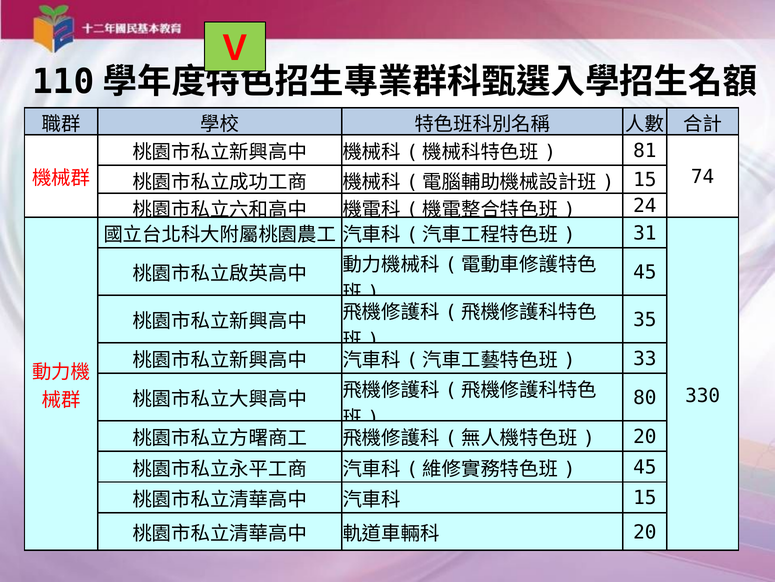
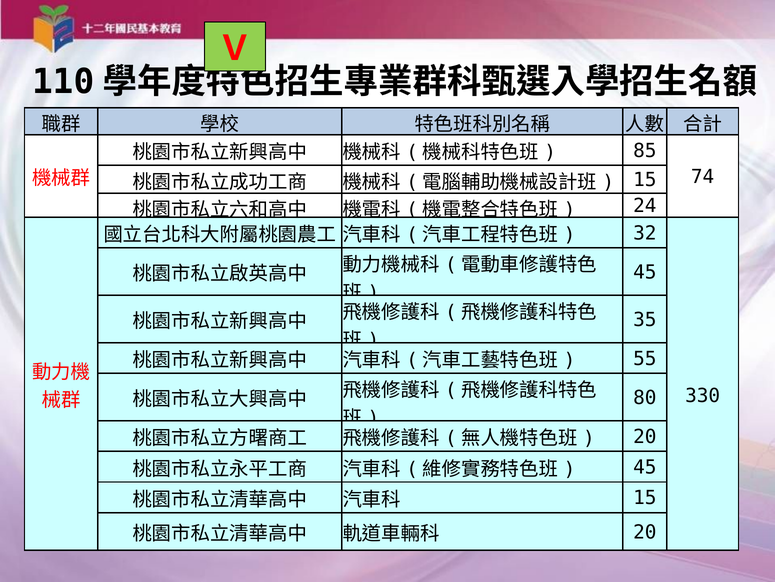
81: 81 -> 85 (645, 151)
31: 31 -> 32 (645, 233)
33: 33 -> 55 (645, 358)
